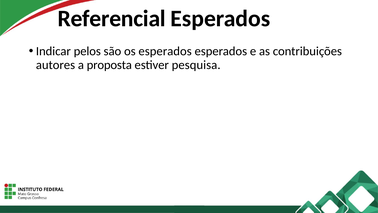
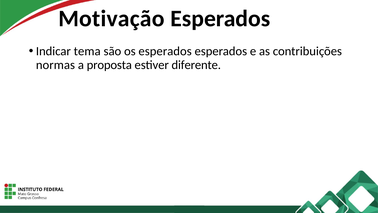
Referencial: Referencial -> Motivação (111, 18)
pelos: pelos -> tema (87, 51)
autores: autores -> normas (55, 65)
pesquisa: pesquisa -> diferente (196, 65)
